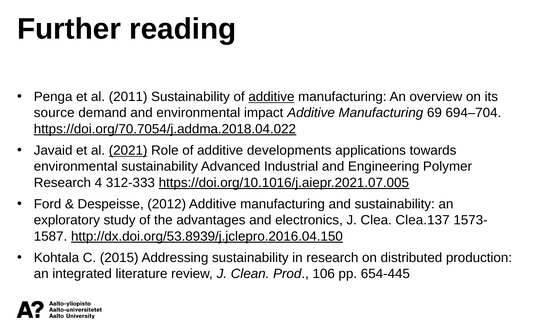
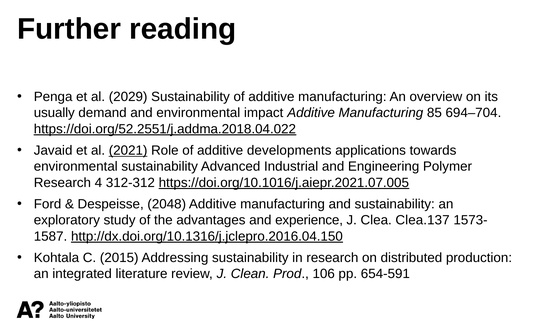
2011: 2011 -> 2029 (128, 97)
additive underline: present -> none (271, 97)
source: source -> usually (54, 113)
69: 69 -> 85 (434, 113)
https://doi.org/70.7054/j.addma.2018.04.022: https://doi.org/70.7054/j.addma.2018.04.022 -> https://doi.org/52.2551/j.addma.2018.04.022 (165, 129)
312-333: 312-333 -> 312-312 (130, 183)
2012: 2012 -> 2048 (167, 204)
electronics: electronics -> experience (309, 220)
http://dx.doi.org/53.8939/j.jclepro.2016.04.150: http://dx.doi.org/53.8939/j.jclepro.2016.04.150 -> http://dx.doi.org/10.1316/j.jclepro.2016.04.150 (207, 237)
654-445: 654-445 -> 654-591 (385, 274)
